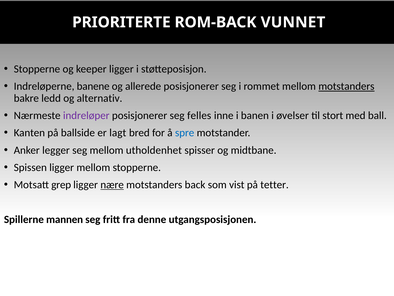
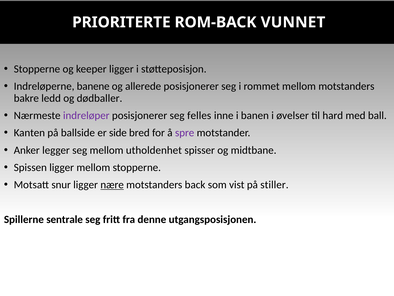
motstanders underline: present -> none (346, 86)
alternativ: alternativ -> dødballer (100, 98)
stort: stort -> hard (333, 115)
lagt: lagt -> side (118, 133)
spre colour: blue -> purple (185, 133)
grep: grep -> snur (61, 184)
tetter: tetter -> stiller (274, 184)
mannen: mannen -> sentrale (65, 219)
